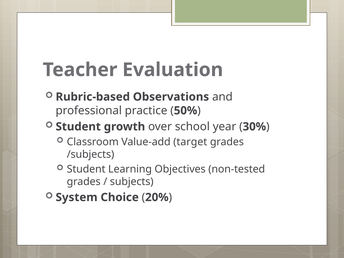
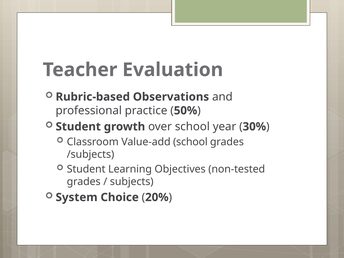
Value-add target: target -> school (190, 142)
